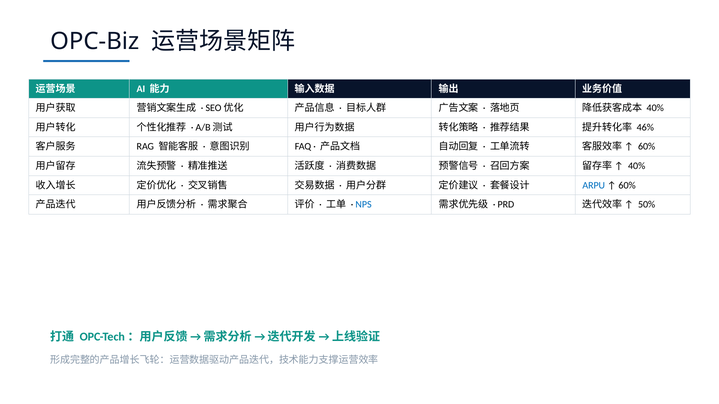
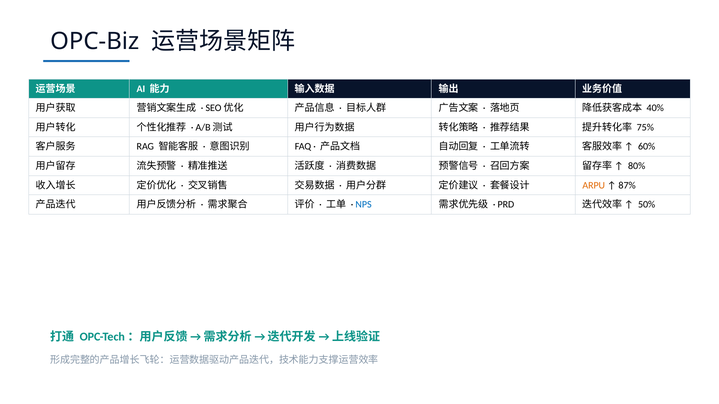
46%: 46% -> 75% (645, 128)
40%: 40% -> 80% (637, 166)
ARPU colour: blue -> orange (594, 186)
60%: 60% -> 87% (627, 186)
